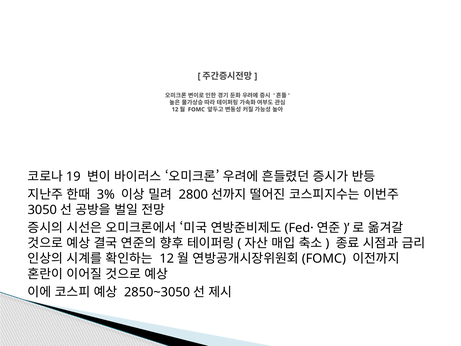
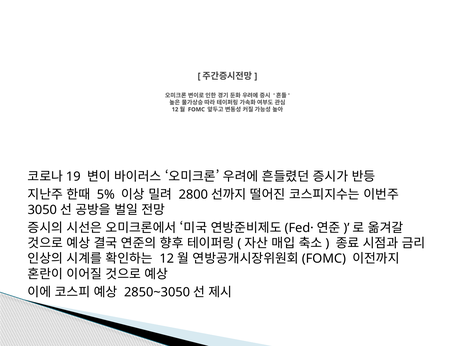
3%: 3% -> 5% (106, 194)
